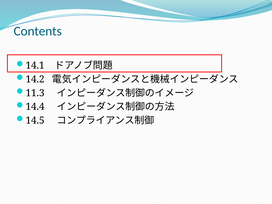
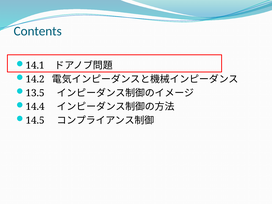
11.3: 11.3 -> 13.5 (35, 93)
